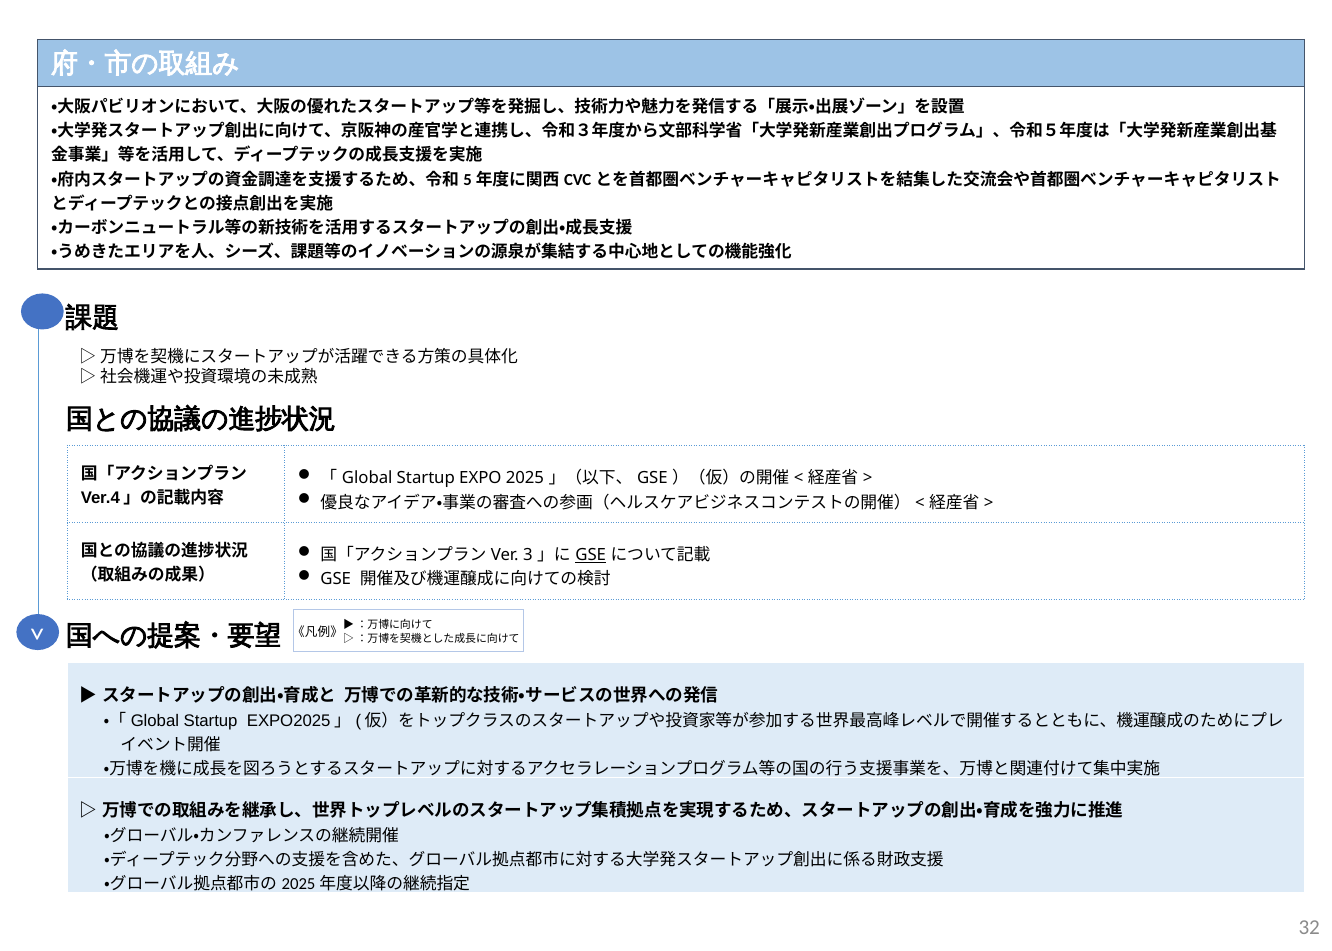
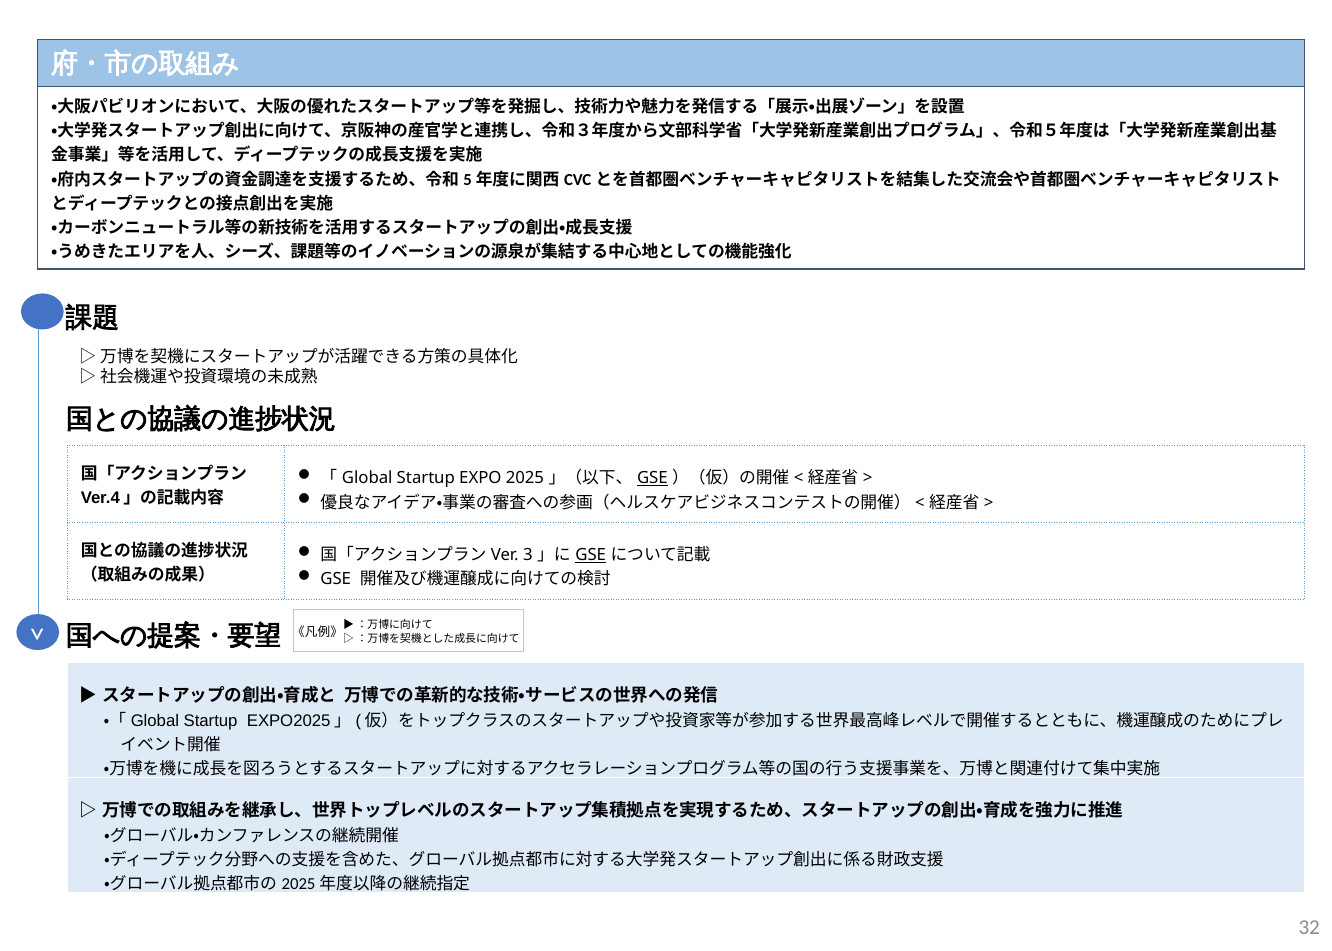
GSE underline: none -> present (652, 478)
